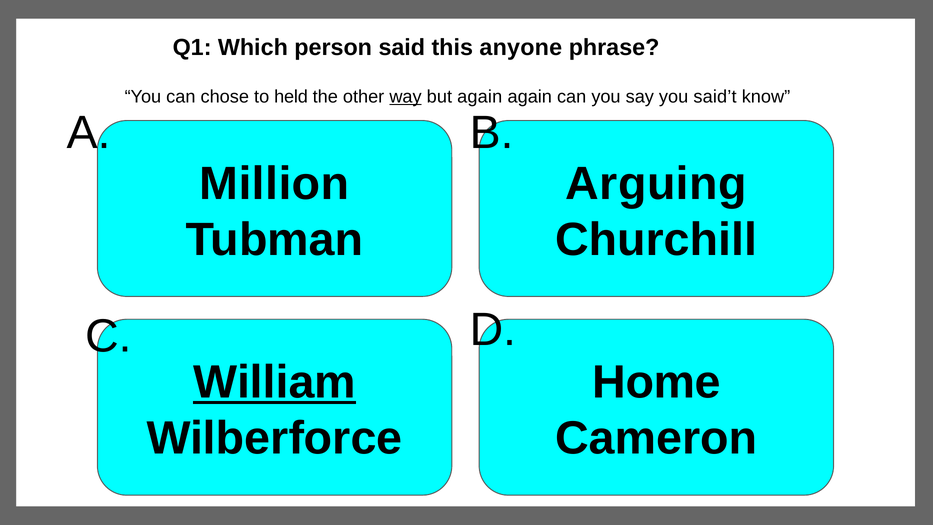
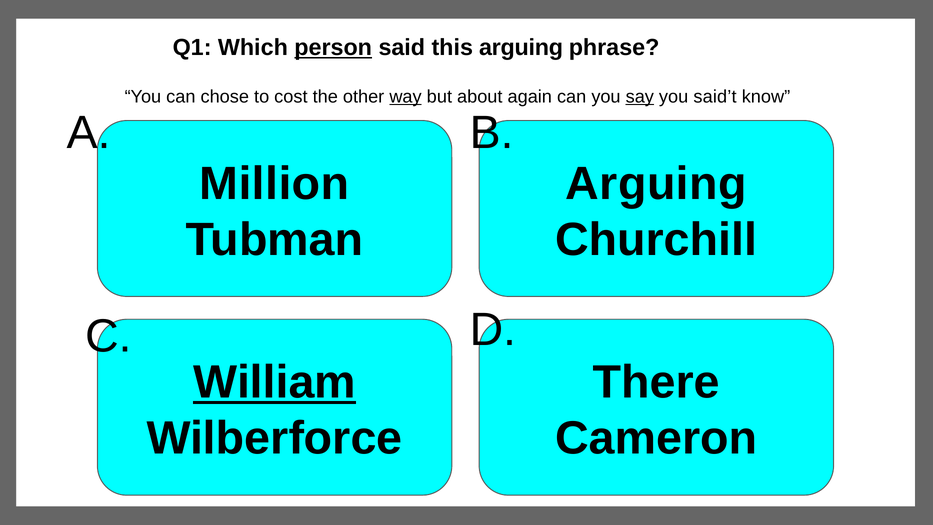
person underline: none -> present (333, 48)
this anyone: anyone -> arguing (521, 48)
held: held -> cost (291, 96)
but again: again -> about (480, 96)
say underline: none -> present (640, 96)
Home: Home -> There (656, 382)
